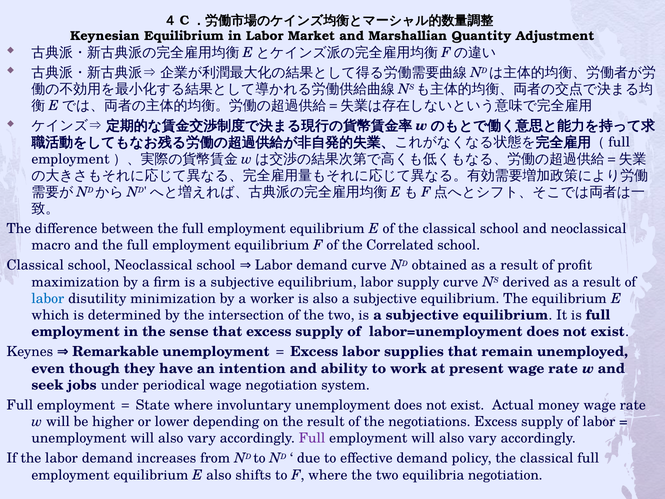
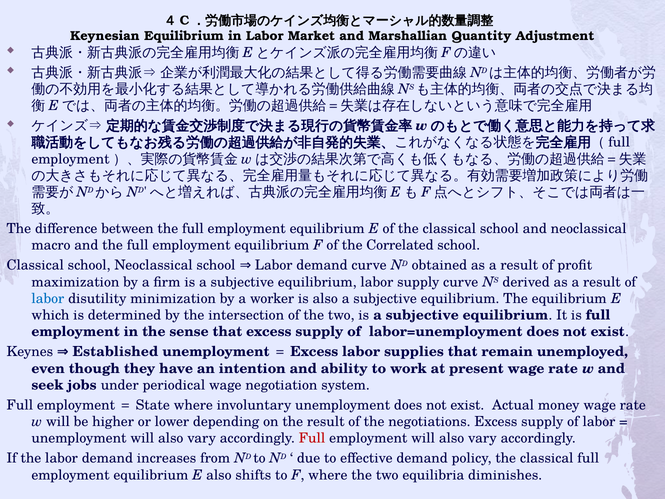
Remarkable: Remarkable -> Established (115, 352)
Full colour: purple -> red (312, 438)
equilibria negotiation: negotiation -> diminishes (505, 475)
